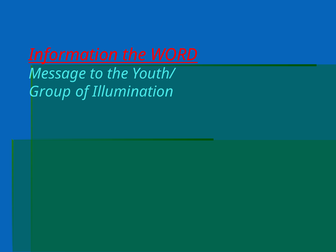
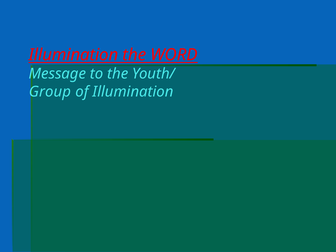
Information: Information -> Illumination (73, 55)
